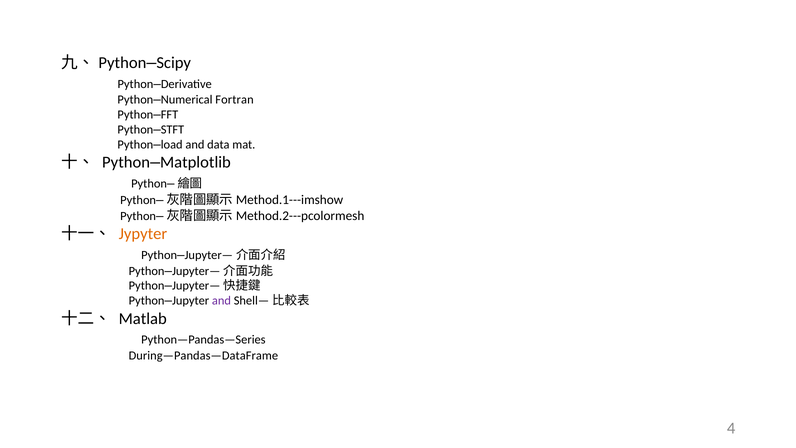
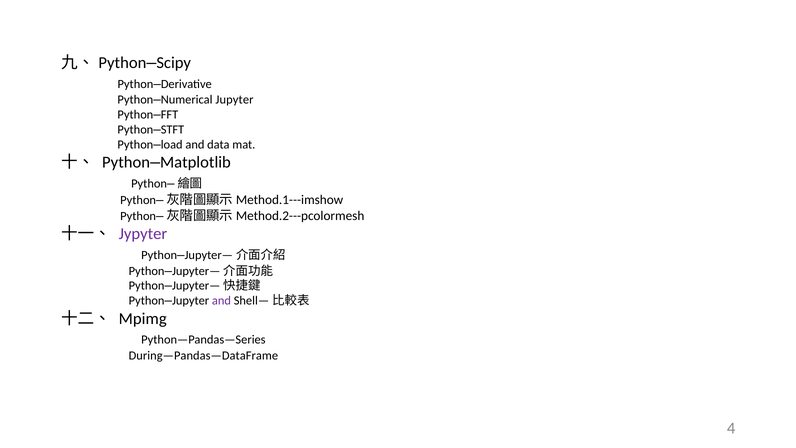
Fortran: Fortran -> Jupyter (235, 100)
Jypyter colour: orange -> purple (143, 234)
Matlab: Matlab -> Mpimg (143, 318)
